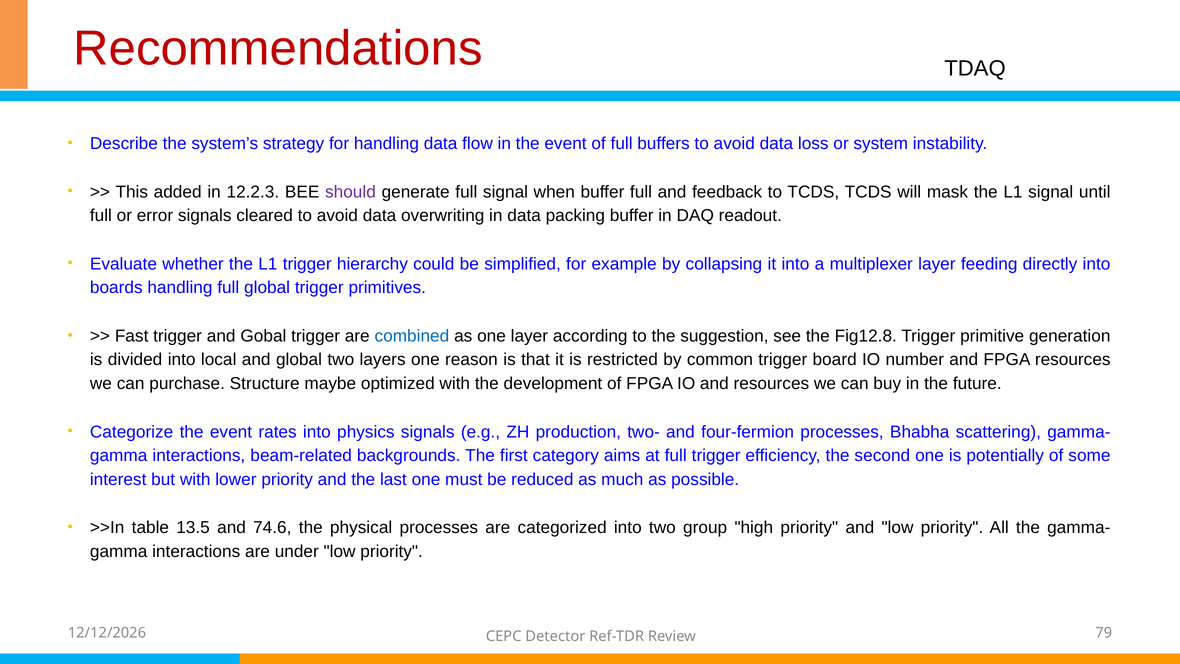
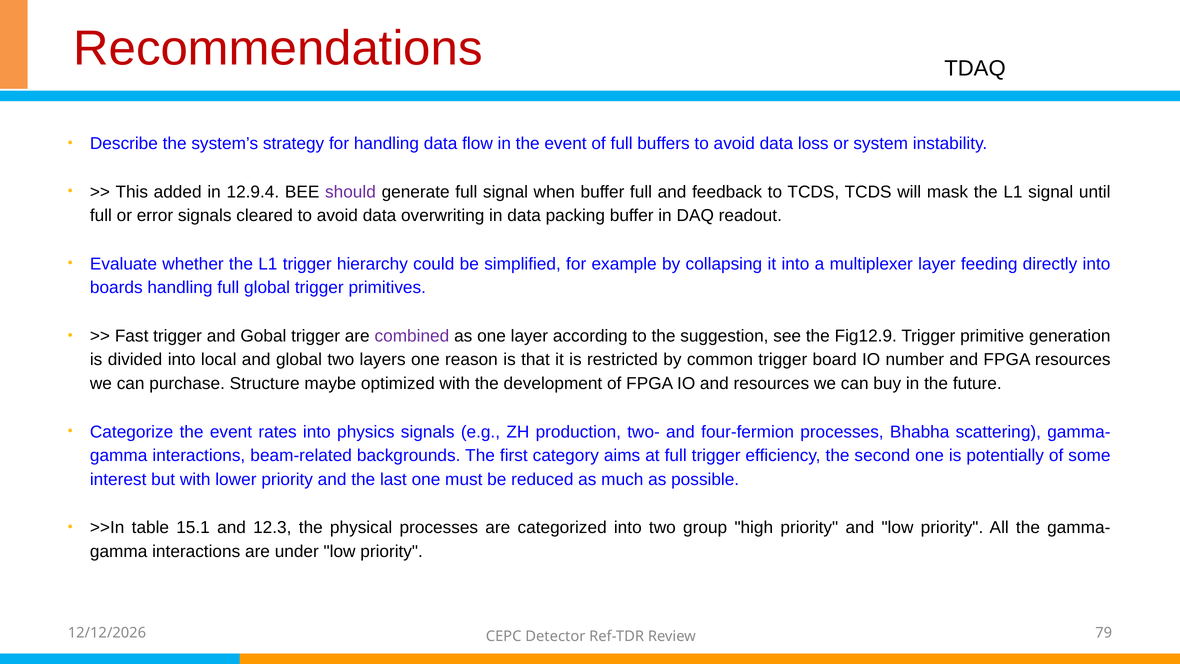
12.2.3: 12.2.3 -> 12.9.4 (253, 192)
combined colour: blue -> purple (412, 336)
Fig12.8: Fig12.8 -> Fig12.9 (866, 336)
13.5: 13.5 -> 15.1 (193, 527)
74.6: 74.6 -> 12.3 (272, 527)
